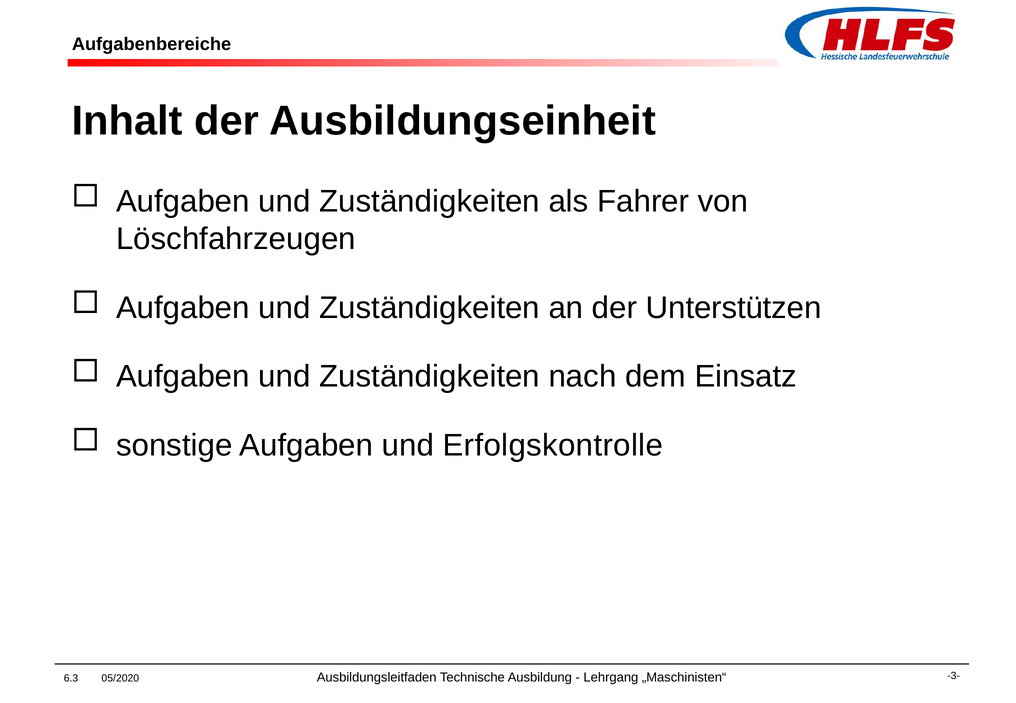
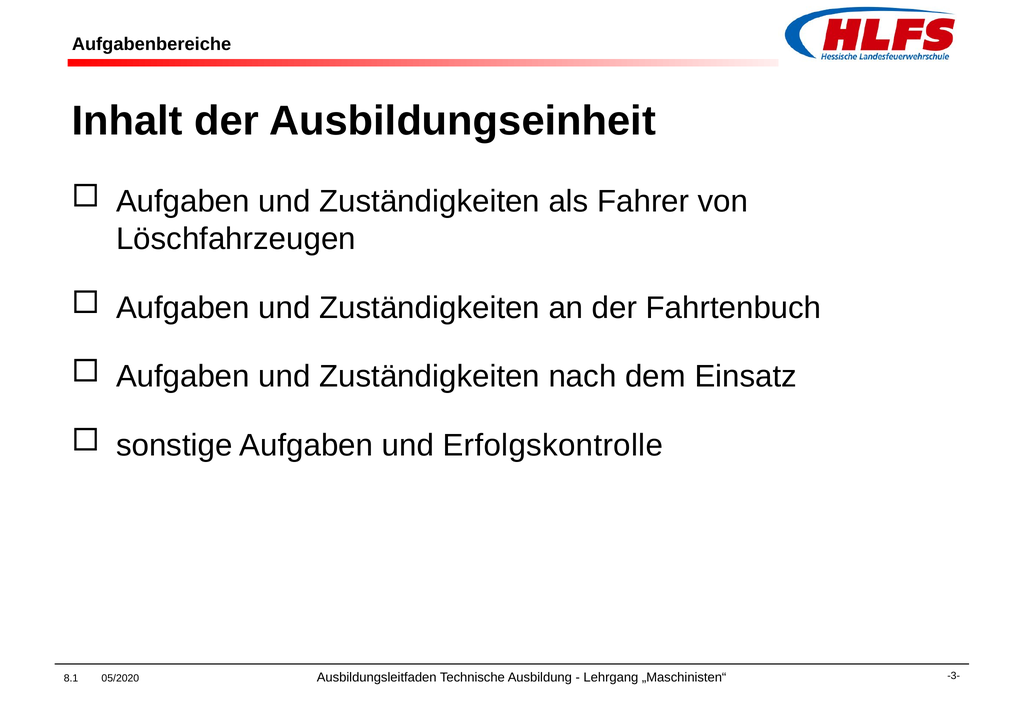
Unterstützen: Unterstützen -> Fahrtenbuch (734, 308)
6.3: 6.3 -> 8.1 (71, 678)
